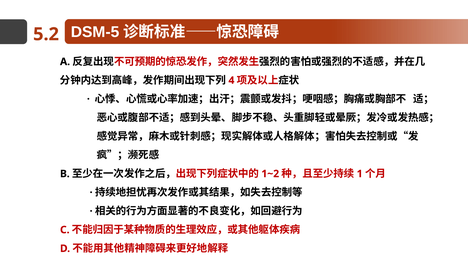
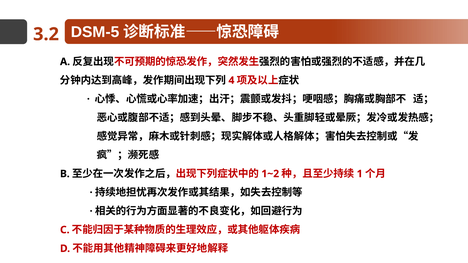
5.2: 5.2 -> 3.2 (46, 34)
